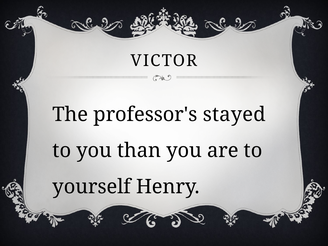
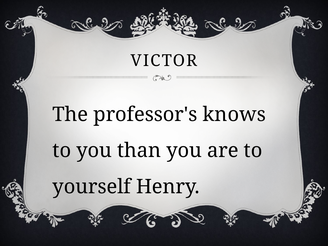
stayed: stayed -> knows (234, 115)
